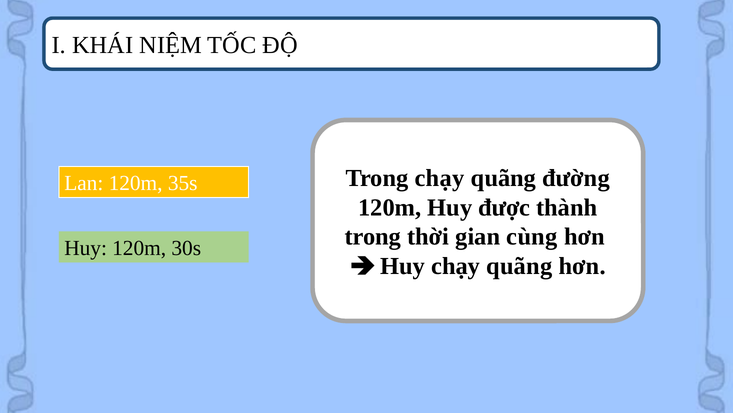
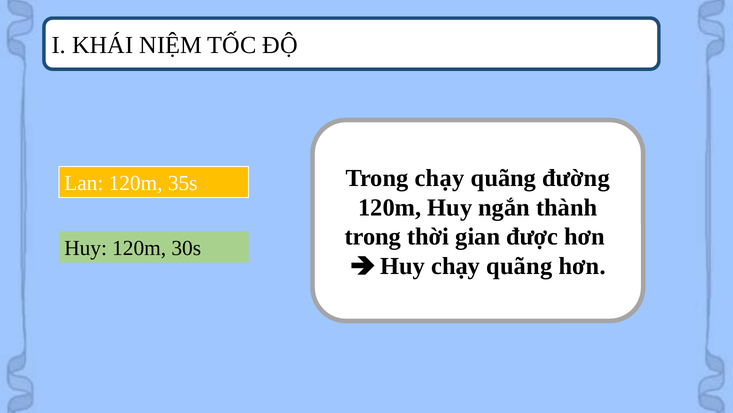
được: được -> ngắn (504, 207)
cùng: cùng -> được (532, 236)
